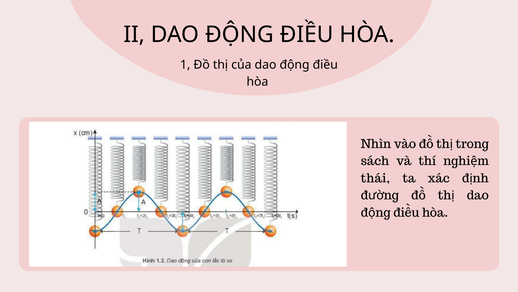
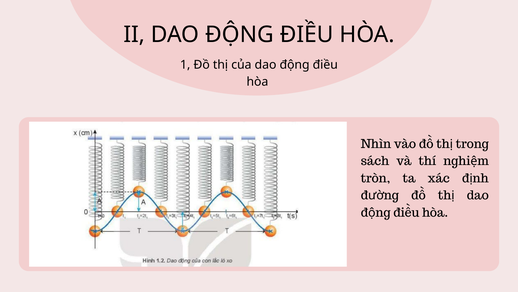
thái: thái -> tròn (376, 178)
